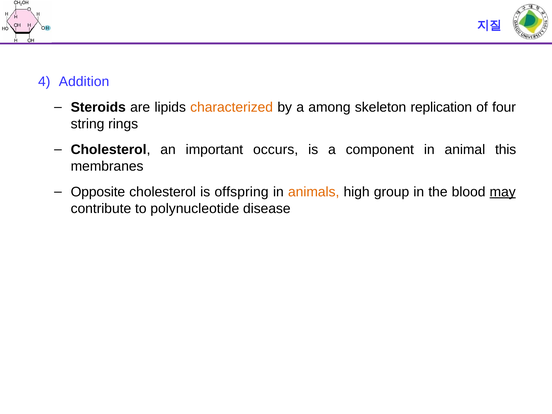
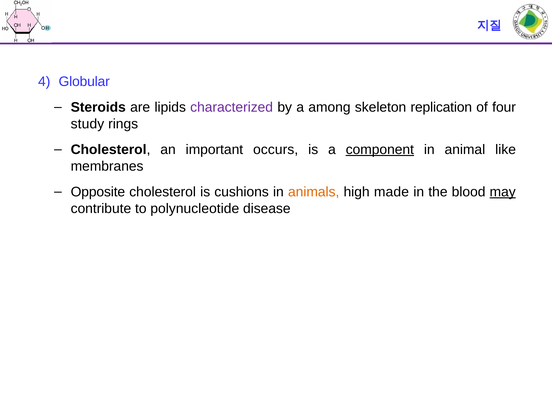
Addition: Addition -> Globular (84, 82)
characterized colour: orange -> purple (232, 107)
string: string -> study (87, 124)
component underline: none -> present (380, 150)
this: this -> like (506, 150)
offspring: offspring -> cushions (242, 192)
group: group -> made (391, 192)
